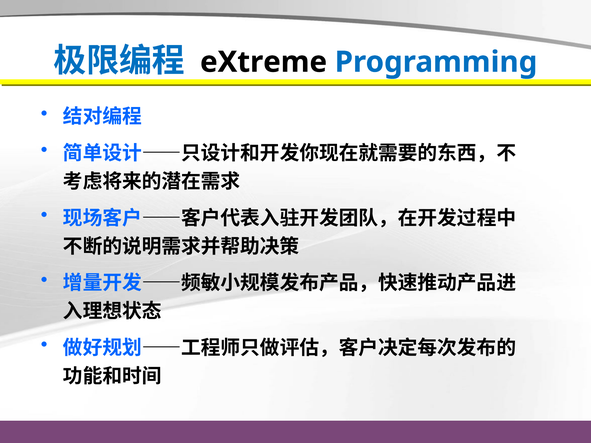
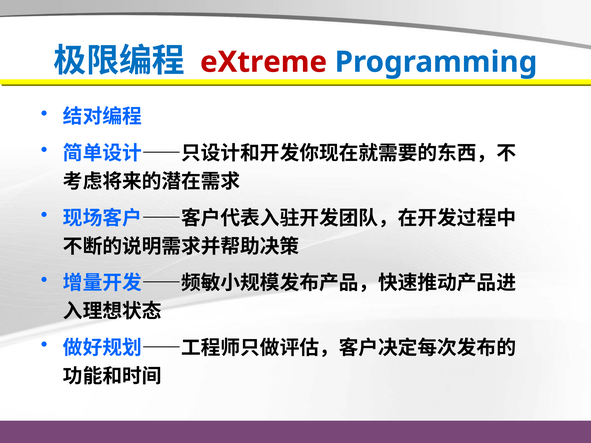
eXtreme colour: black -> red (264, 62)
